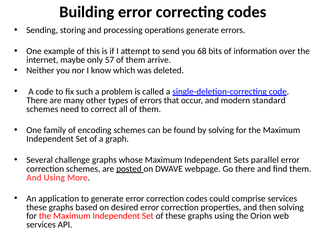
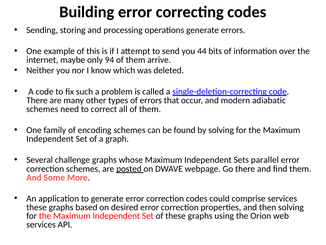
68: 68 -> 44 (202, 51)
57: 57 -> 94 (110, 60)
standard: standard -> adiabatic (269, 100)
And Using: Using -> Some (54, 177)
